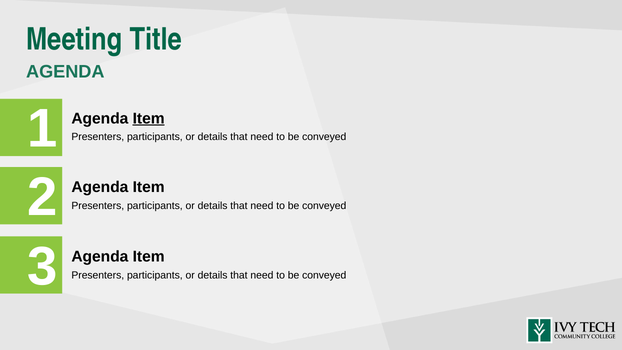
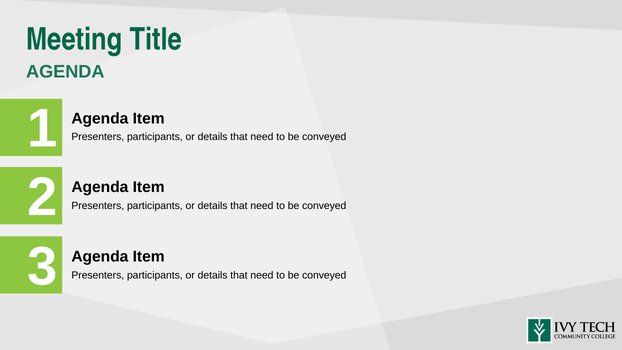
Item underline: present -> none (149, 118)
